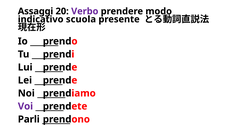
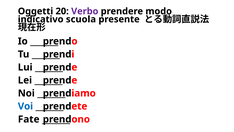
Assaggi: Assaggi -> Oggetti (35, 11)
Voi colour: purple -> blue (25, 106)
Parli: Parli -> Fate (29, 119)
